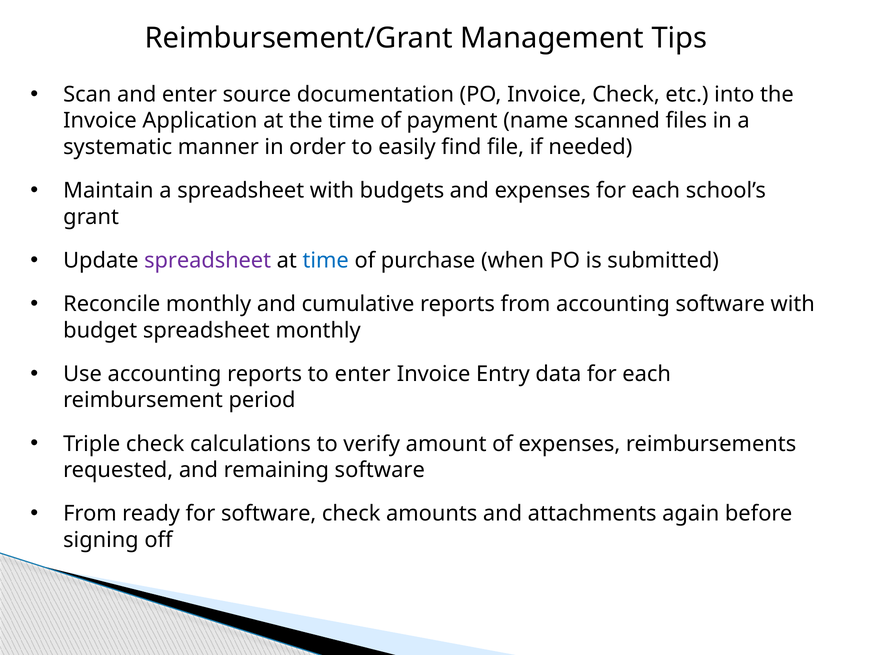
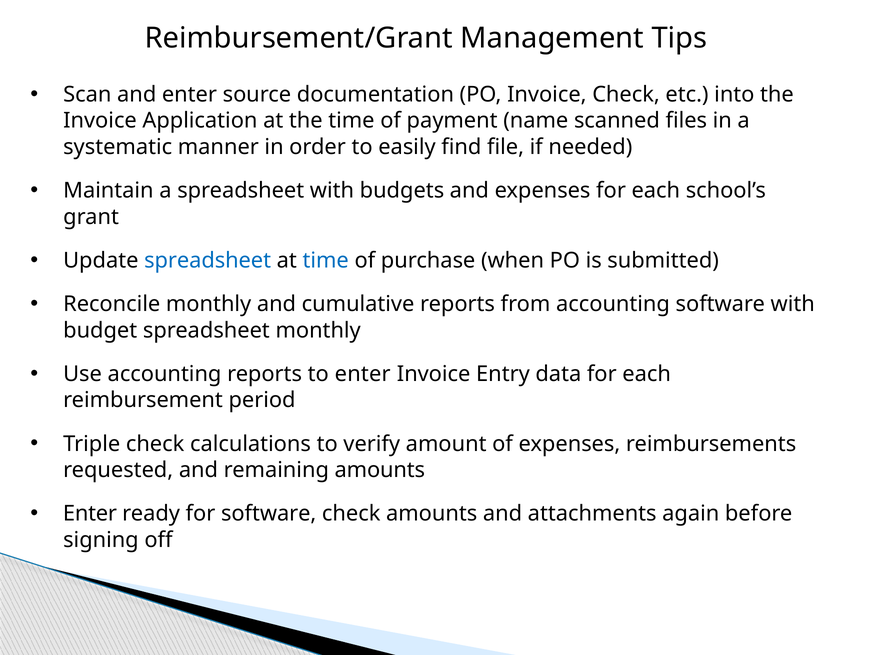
spreadsheet colour: purple -> blue (208, 261)
remaining software: software -> amounts (380, 470)
From: From -> Enter (90, 514)
